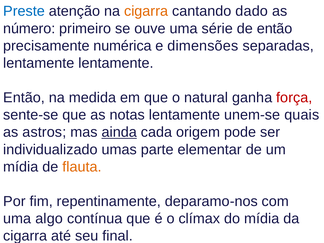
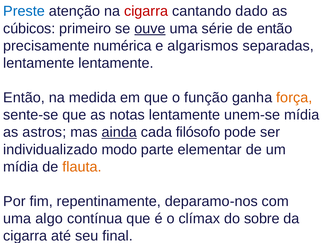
cigarra colour: orange -> red (146, 11)
número: número -> cúbicos (29, 29)
ouve underline: none -> present (150, 29)
dimensões: dimensões -> algarismos (203, 46)
natural: natural -> função (206, 98)
força colour: red -> orange (294, 98)
unem-se quais: quais -> mídia (302, 115)
origem: origem -> filósofo (198, 132)
umas: umas -> modo (119, 150)
do mídia: mídia -> sobre (262, 219)
